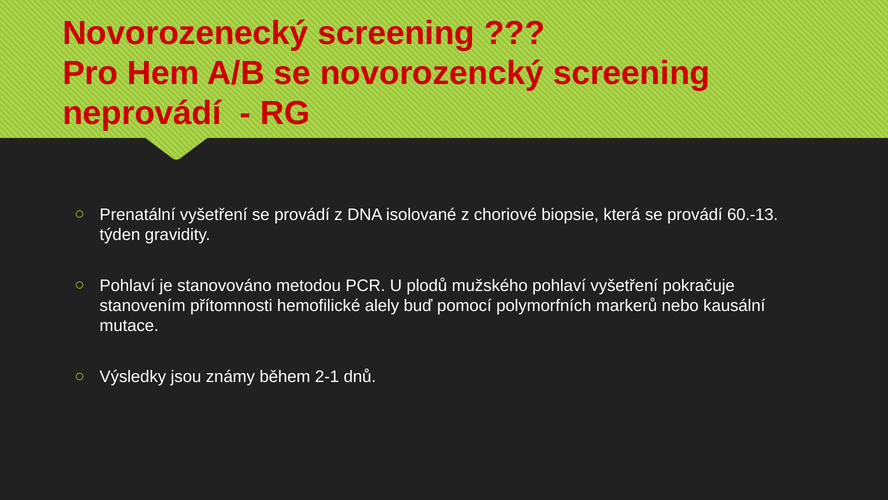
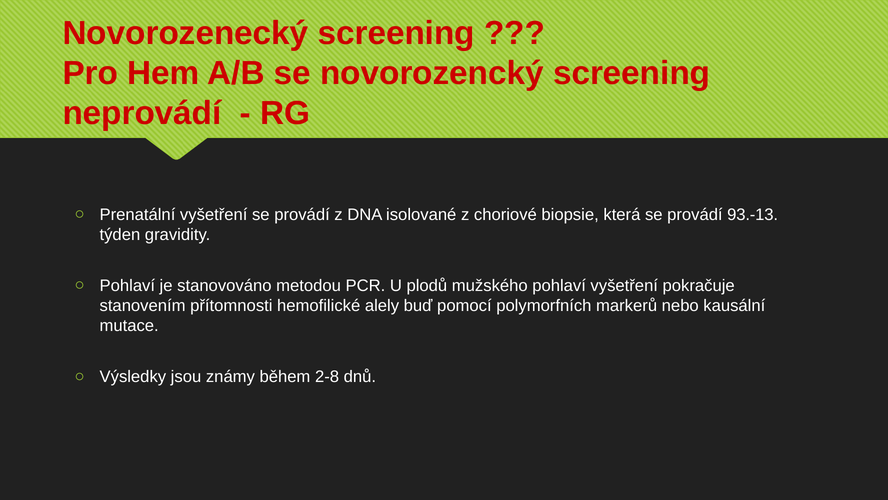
60.-13: 60.-13 -> 93.-13 (753, 214)
2-1: 2-1 -> 2-8 (327, 377)
